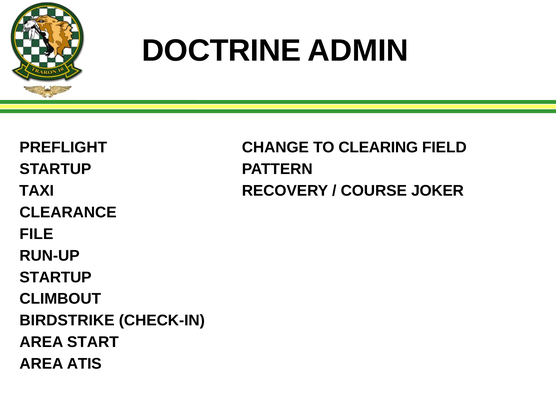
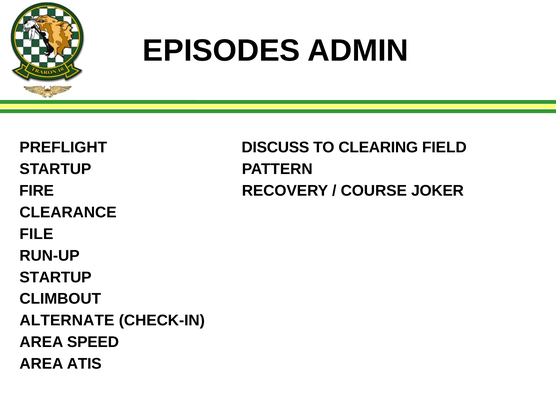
DOCTRINE: DOCTRINE -> EPISODES (221, 51)
CHANGE: CHANGE -> DISCUSS (275, 147)
TAXI: TAXI -> FIRE (37, 191)
BIRDSTRIKE: BIRDSTRIKE -> ALTERNATE (67, 321)
START: START -> SPEED (93, 342)
